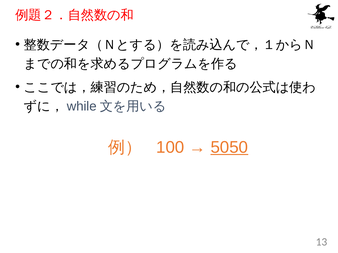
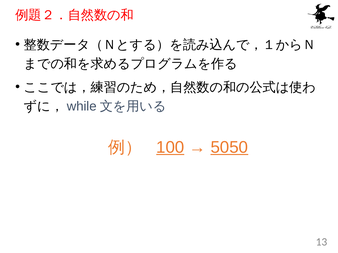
100 underline: none -> present (170, 148)
